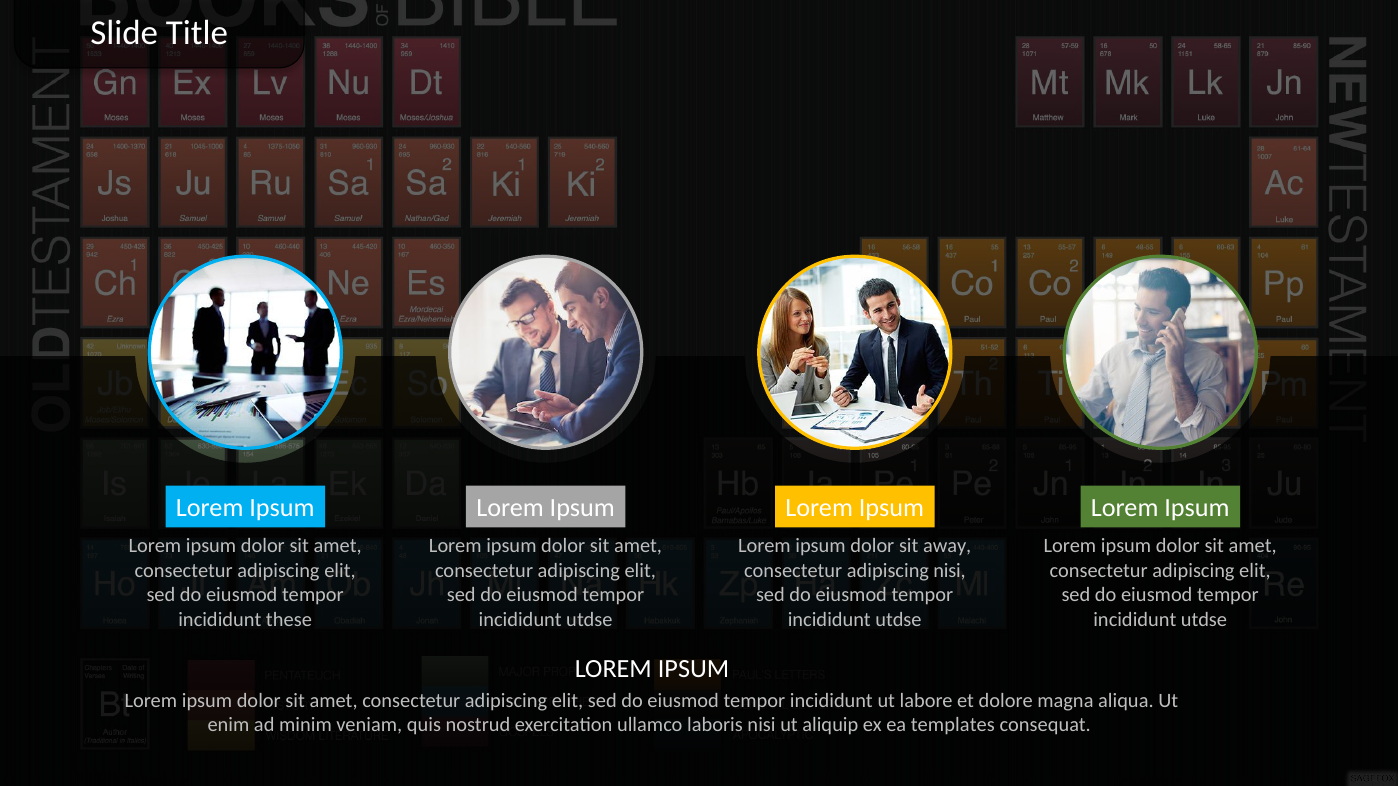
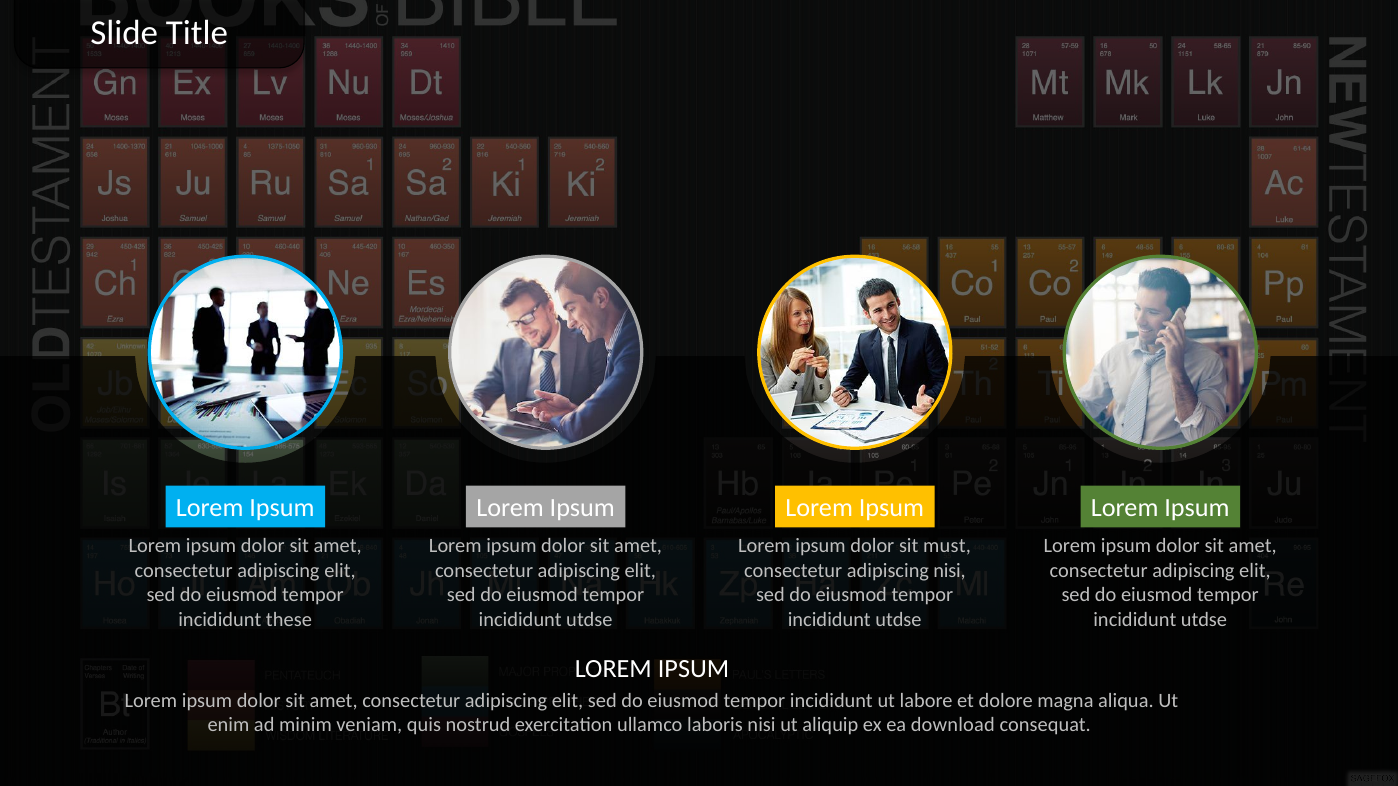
away: away -> must (947, 546)
templates: templates -> download (953, 726)
